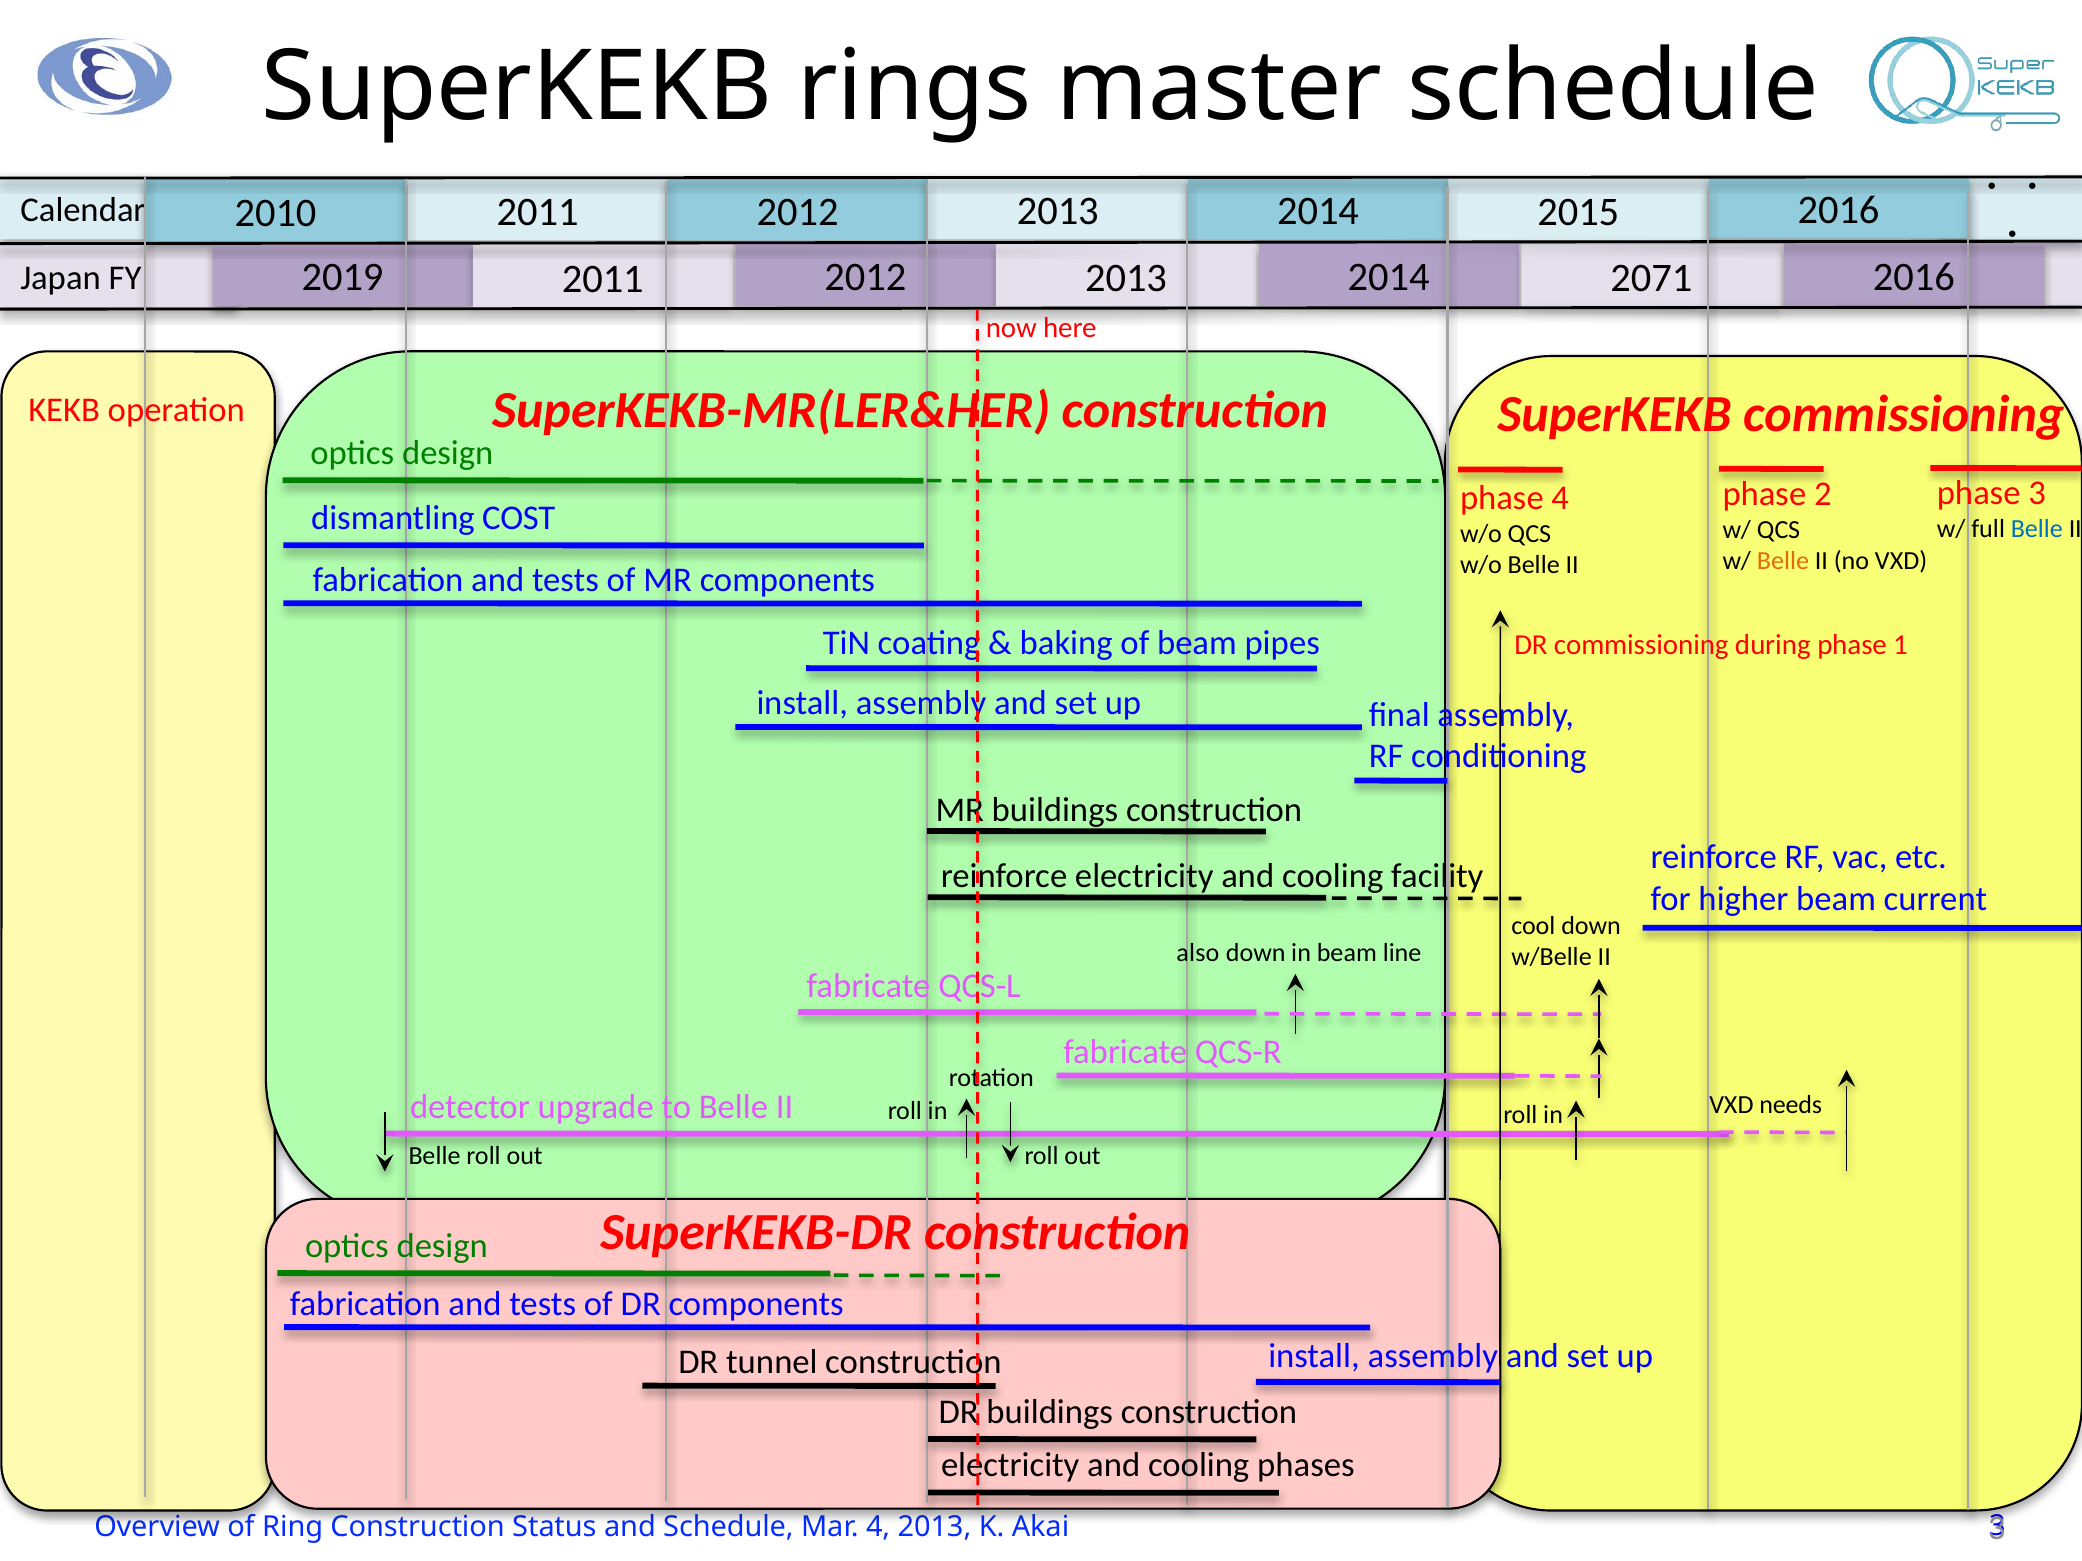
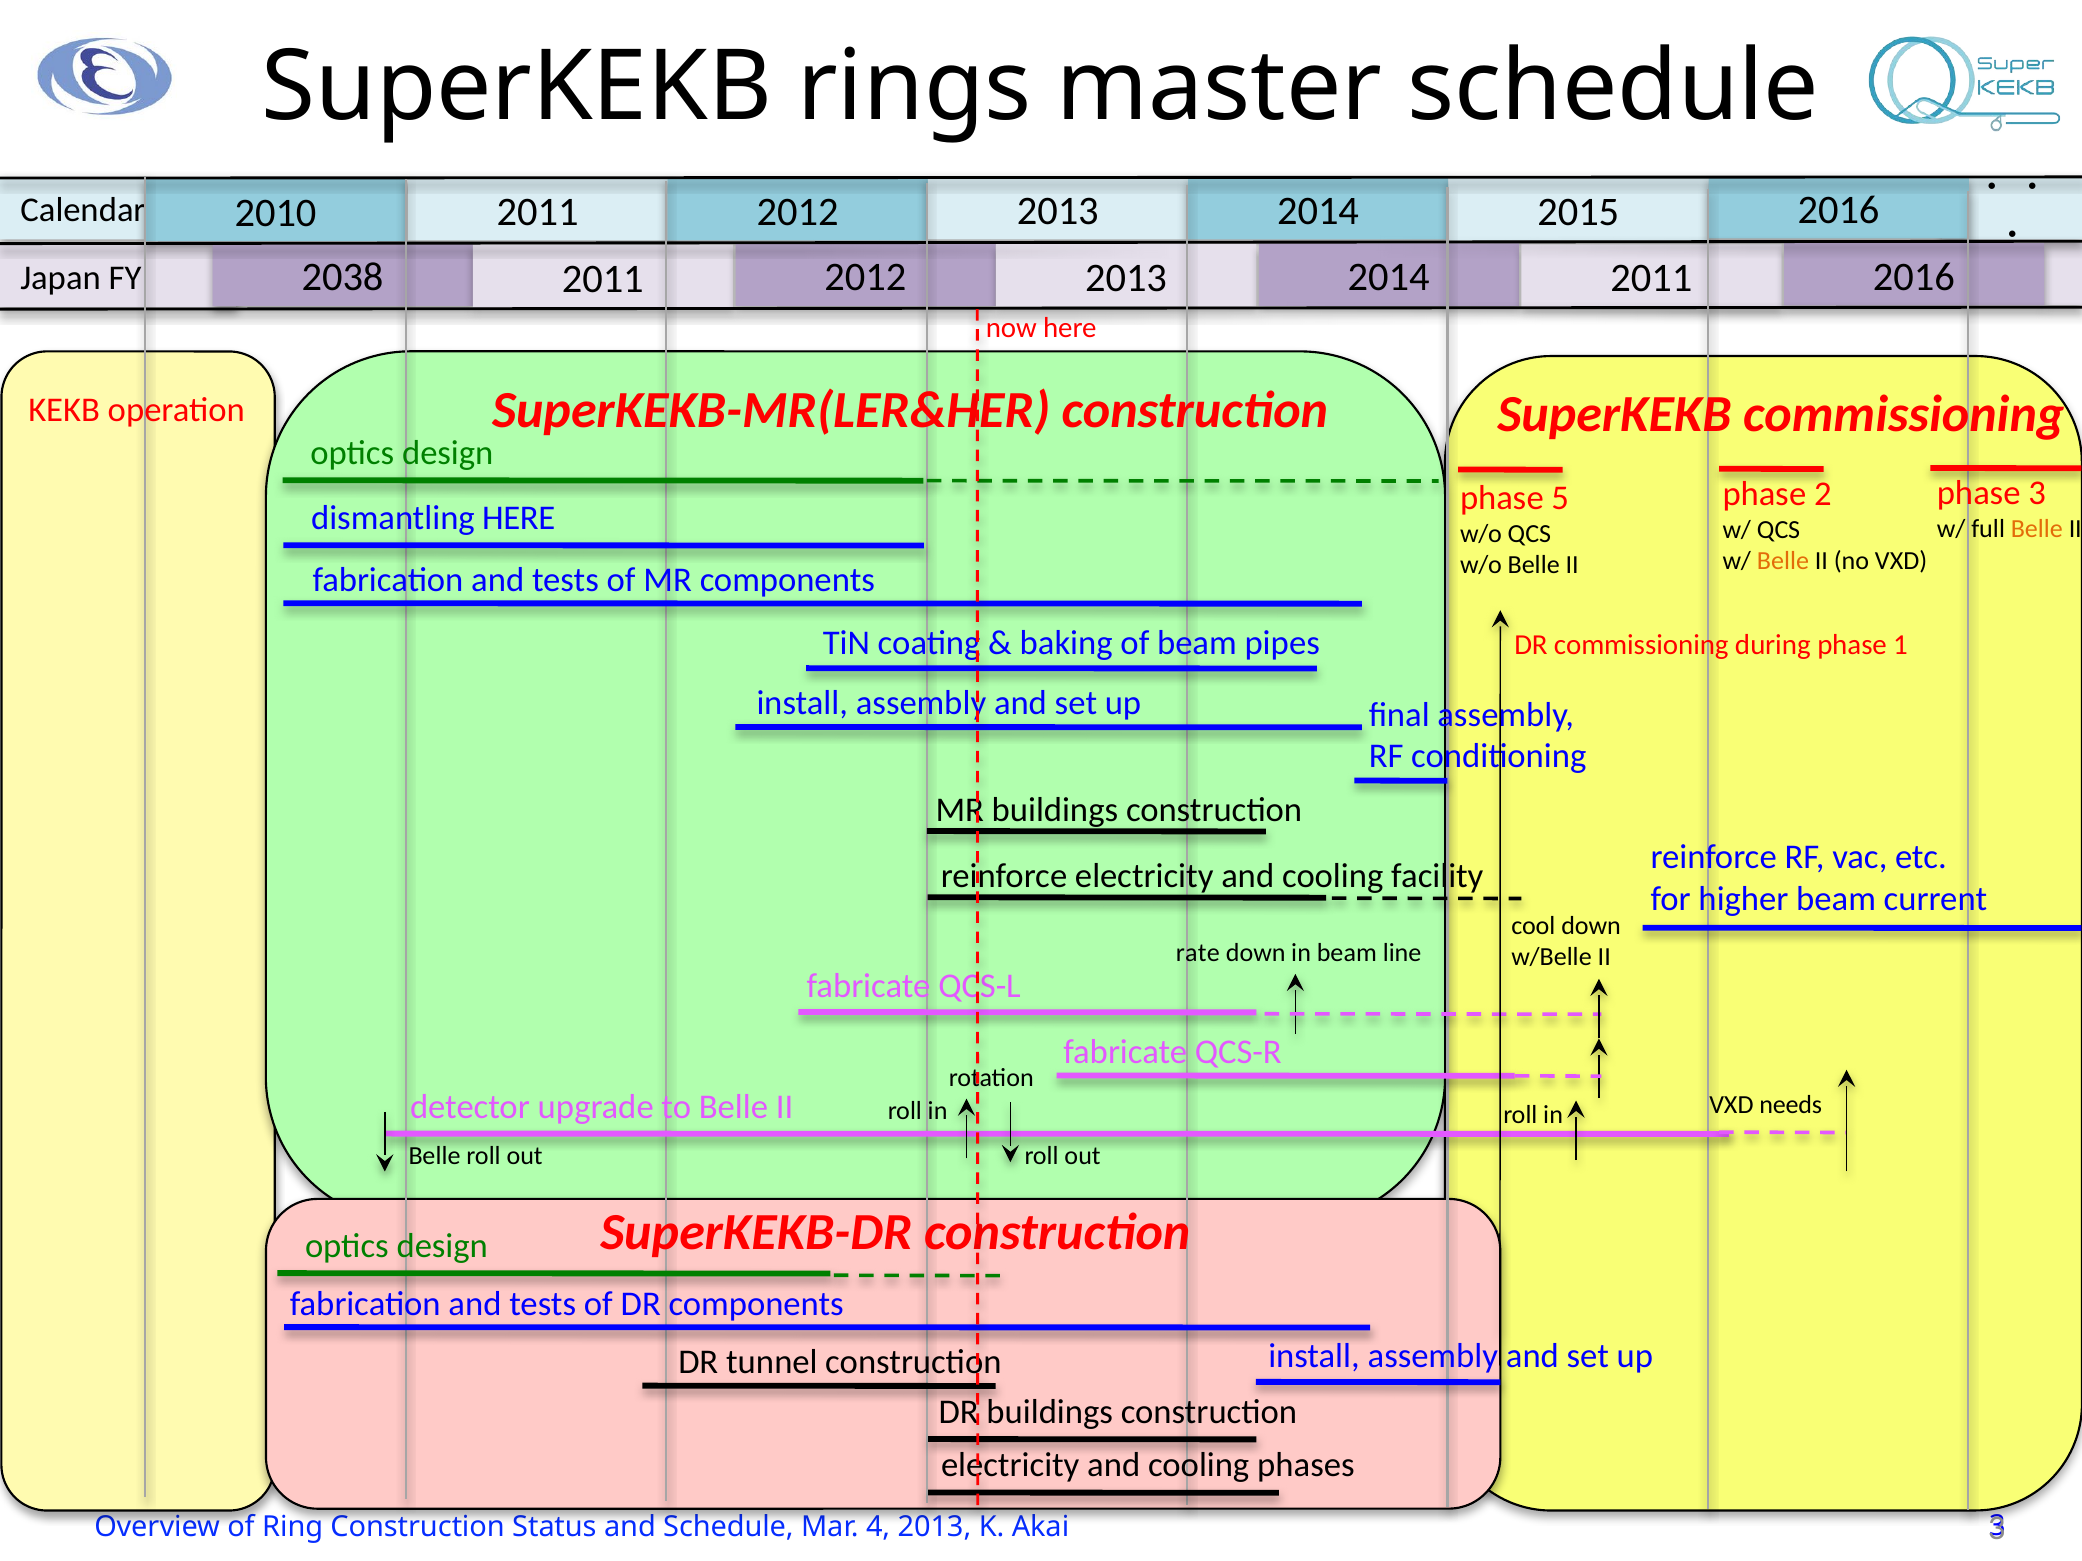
2019: 2019 -> 2038 (343, 278)
2014 2071: 2071 -> 2011 (1651, 279)
phase 4: 4 -> 5 (1560, 498)
dismantling COST: COST -> HERE (519, 518)
Belle colour: blue -> orange (2037, 529)
also: also -> rate (1198, 953)
